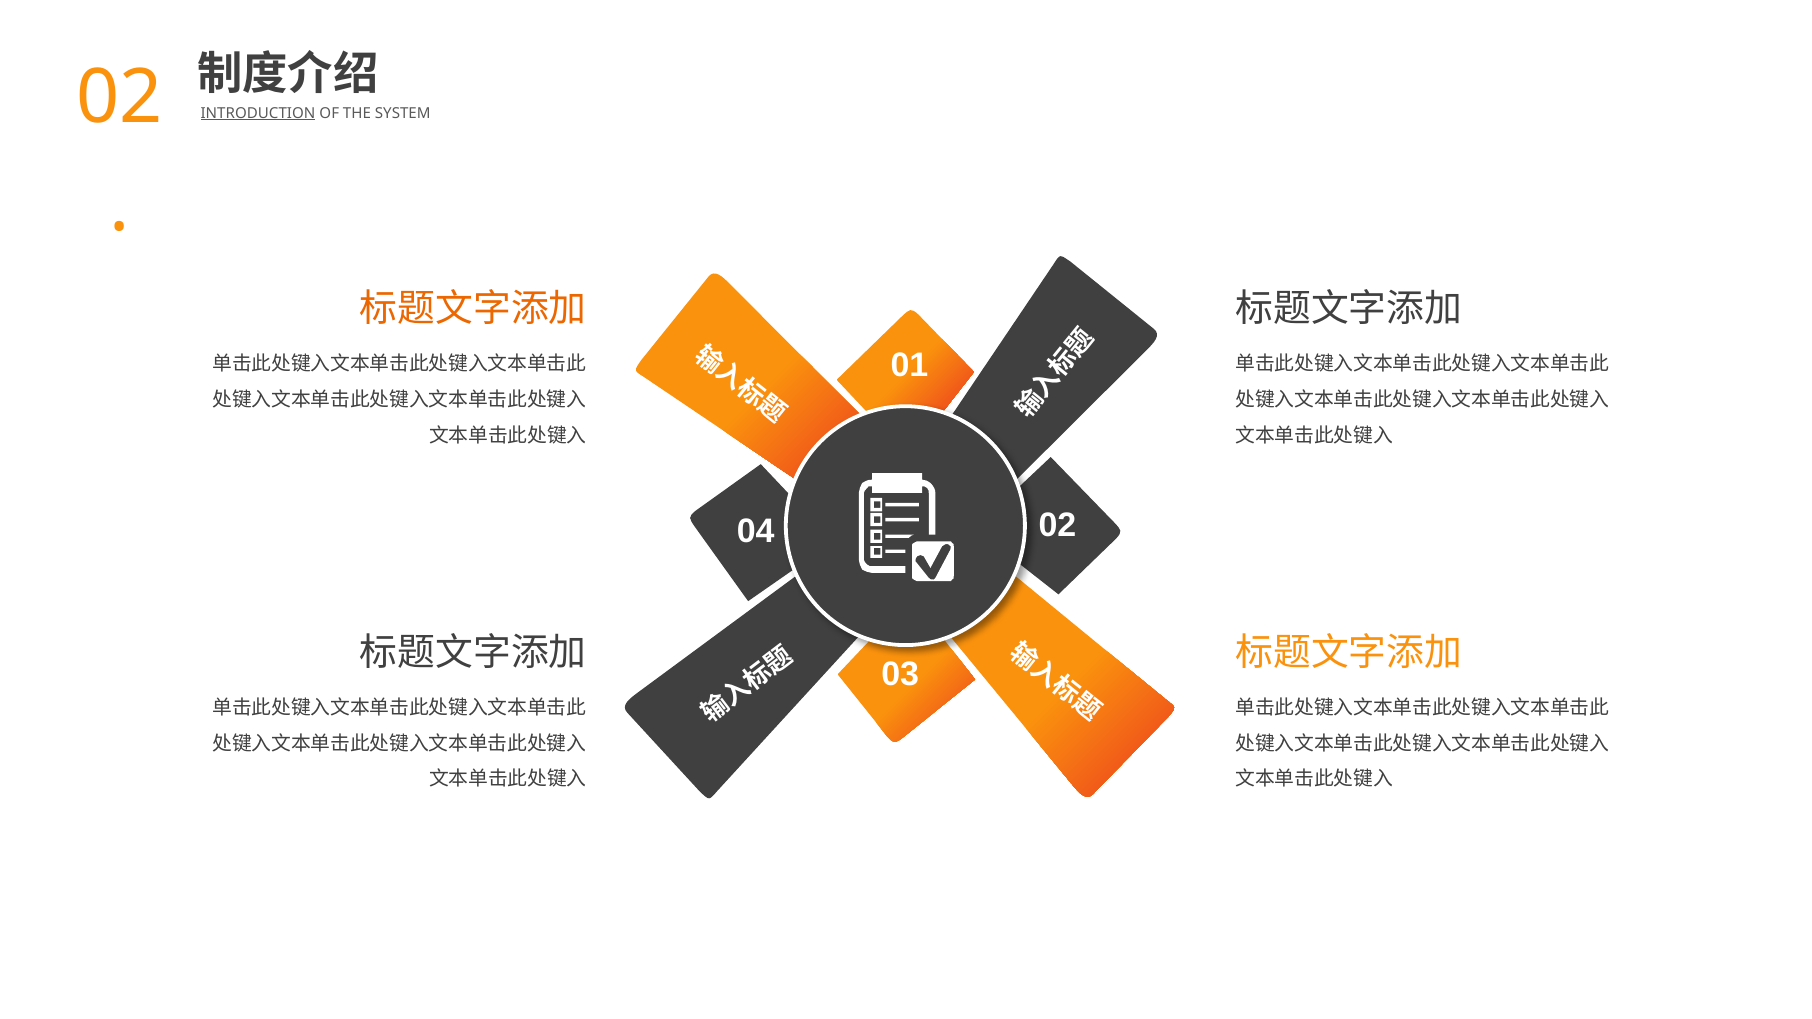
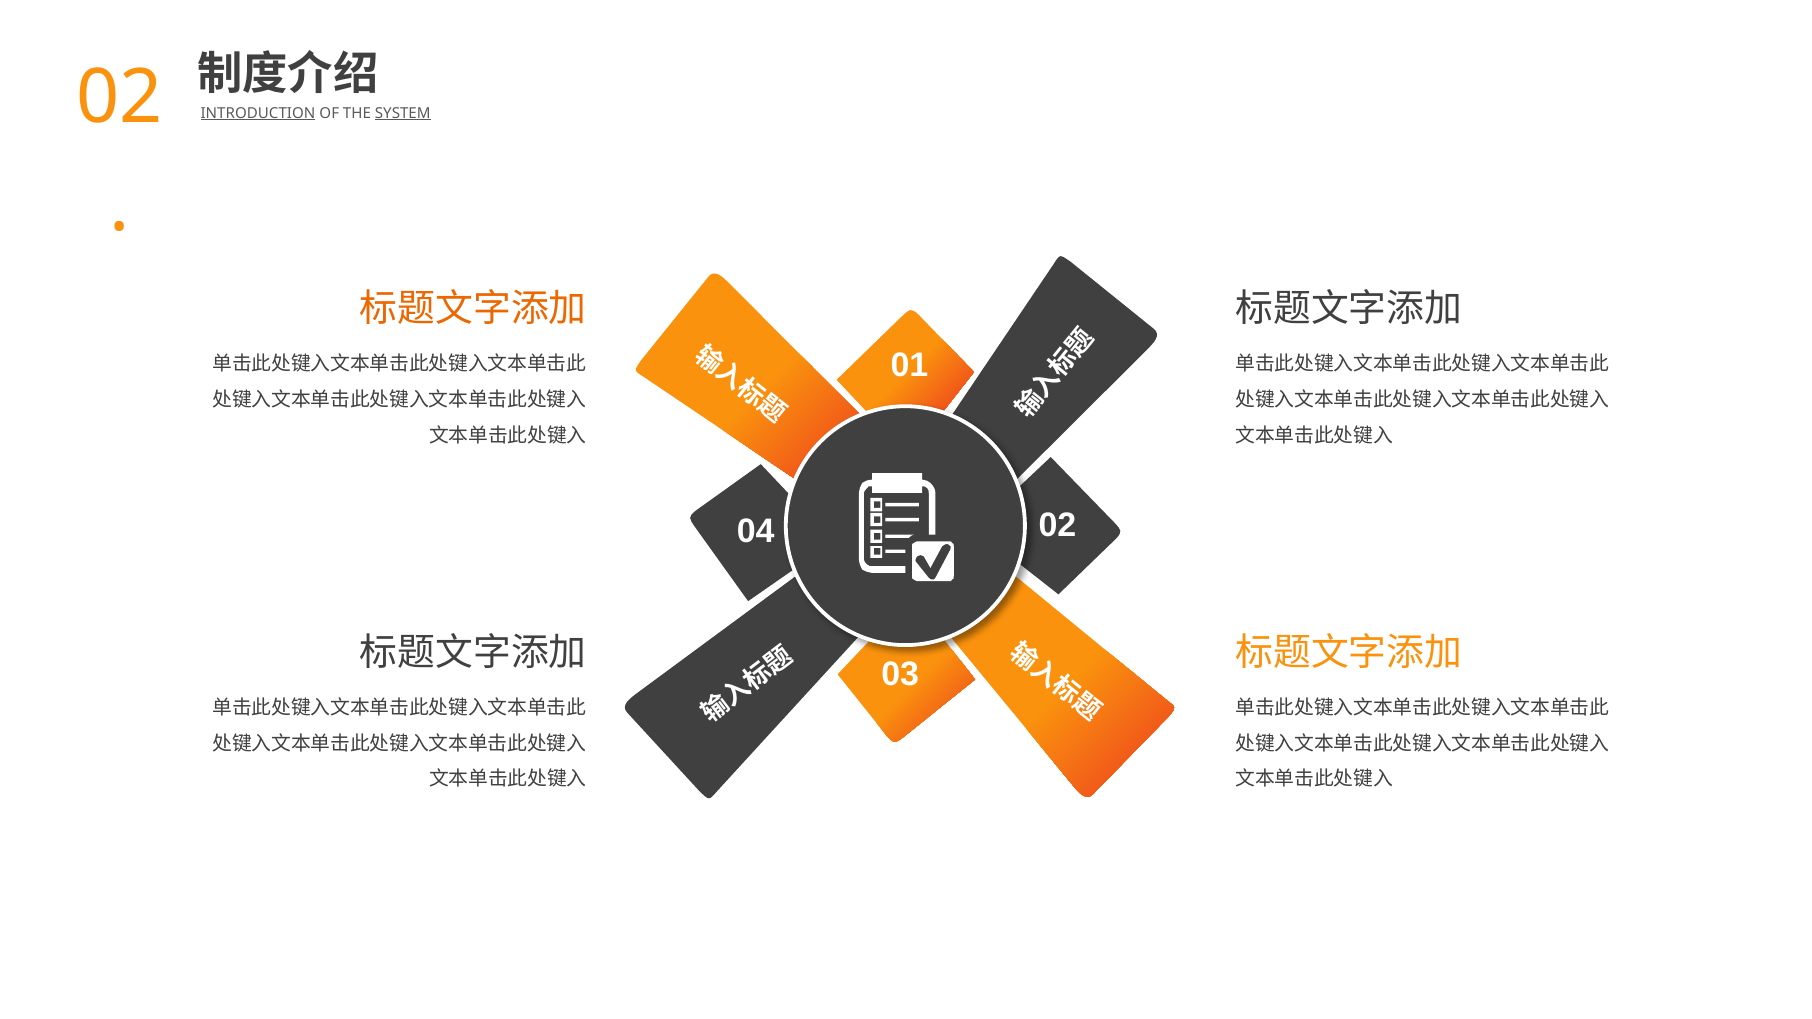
SYSTEM underline: none -> present (403, 113)
